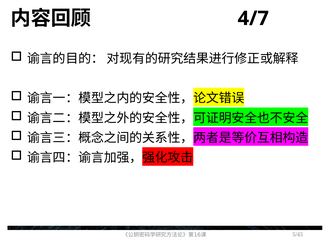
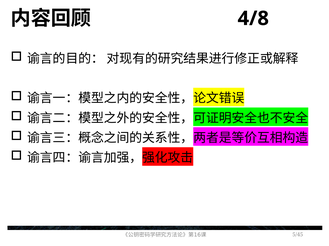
4/7: 4/7 -> 4/8 (253, 18)
